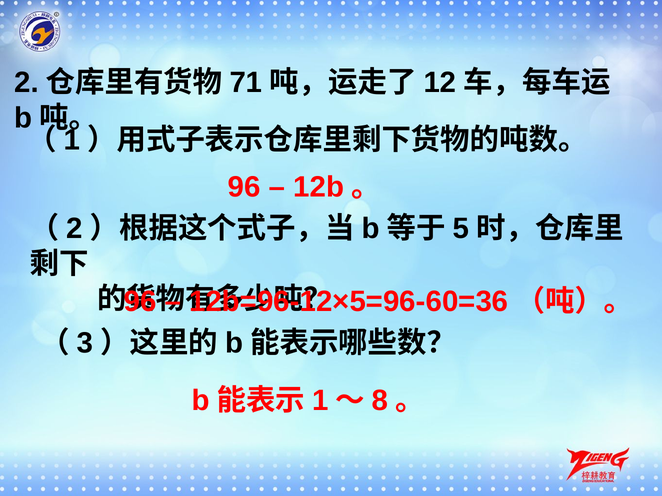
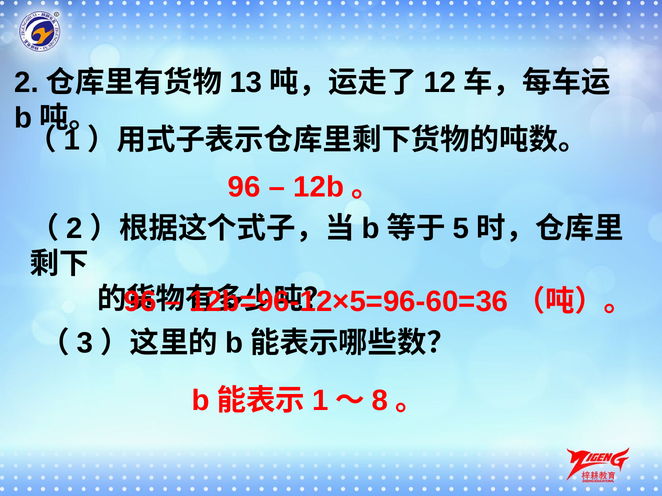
71: 71 -> 13 (246, 83)
